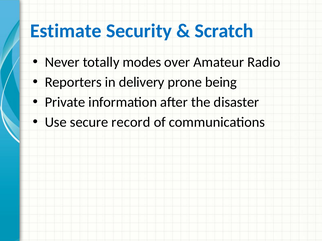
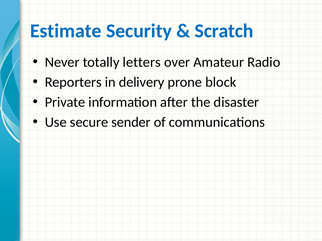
modes: modes -> letters (142, 62)
being: being -> block (221, 82)
record: record -> sender (131, 122)
